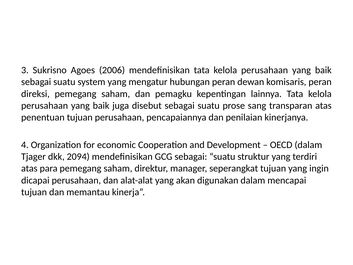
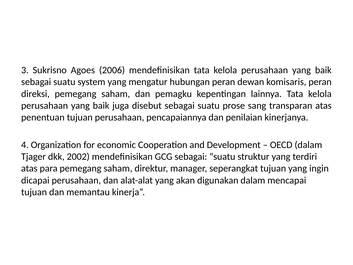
2094: 2094 -> 2002 (78, 157)
